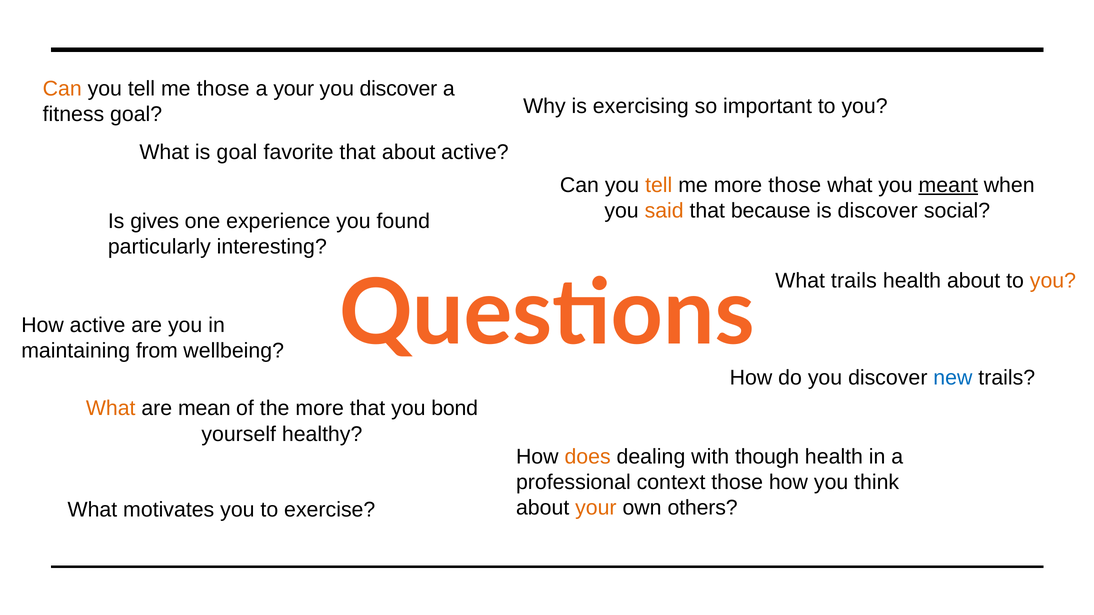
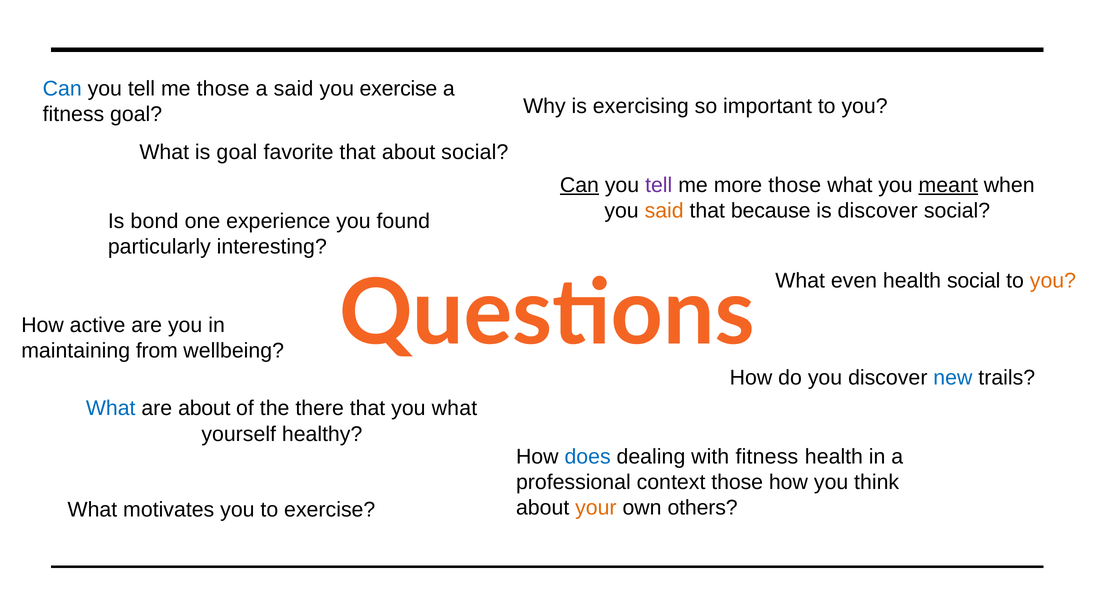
Can colour: orange -> blue (62, 89)
a your: your -> said (294, 89)
discover: discover -> exercise (398, 89)
about active: active -> social (475, 152)
Can underline: none -> present (579, 185)
tell colour: orange -> purple (659, 185)
gives: gives -> bond (154, 222)
What trails: trails -> even (854, 281)
health about: about -> social (974, 281)
What colour: orange -> blue (111, 409)
are mean: mean -> about (204, 409)
the more: more -> there (320, 409)
you bond: bond -> what (454, 409)
does colour: orange -> blue (588, 457)
with though: though -> fitness (767, 457)
